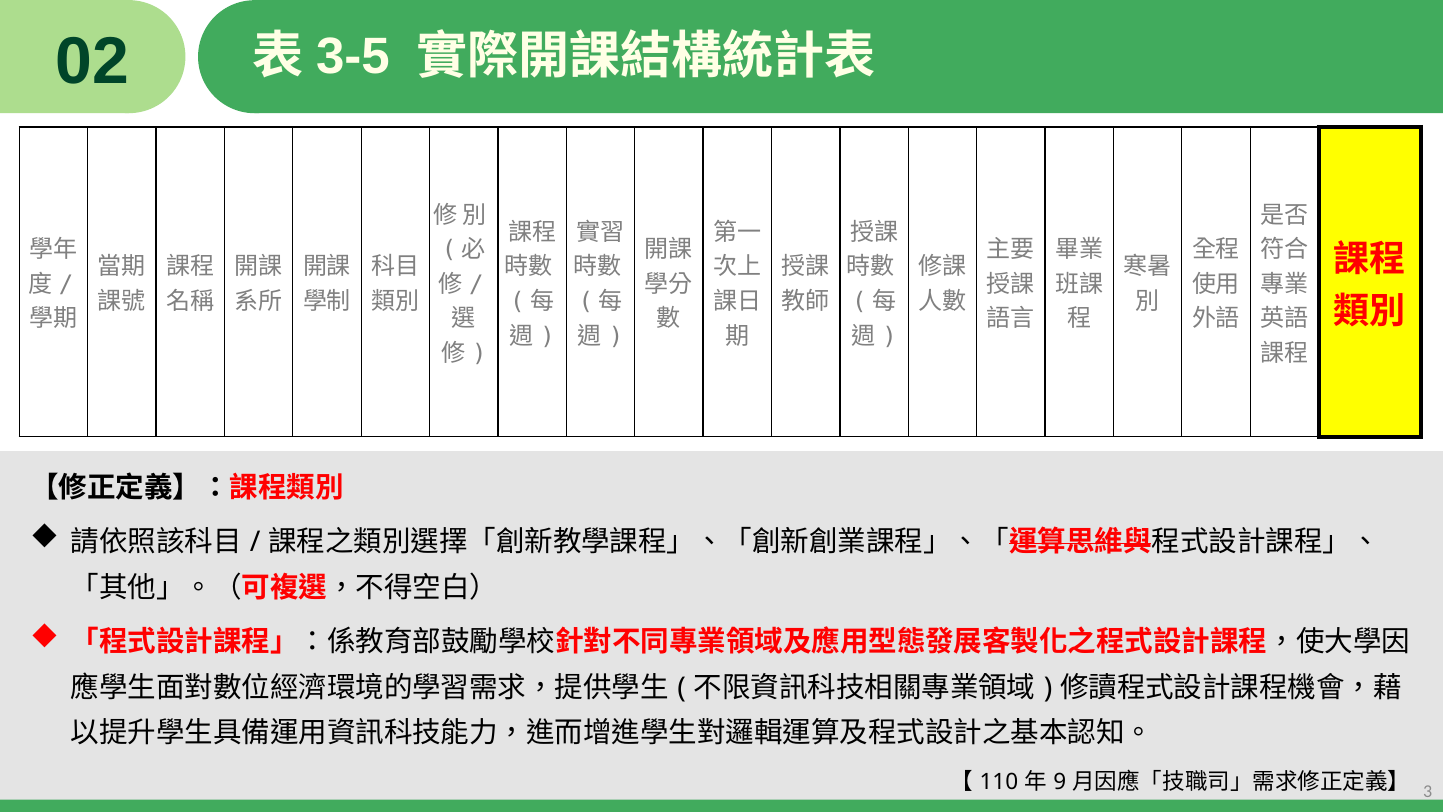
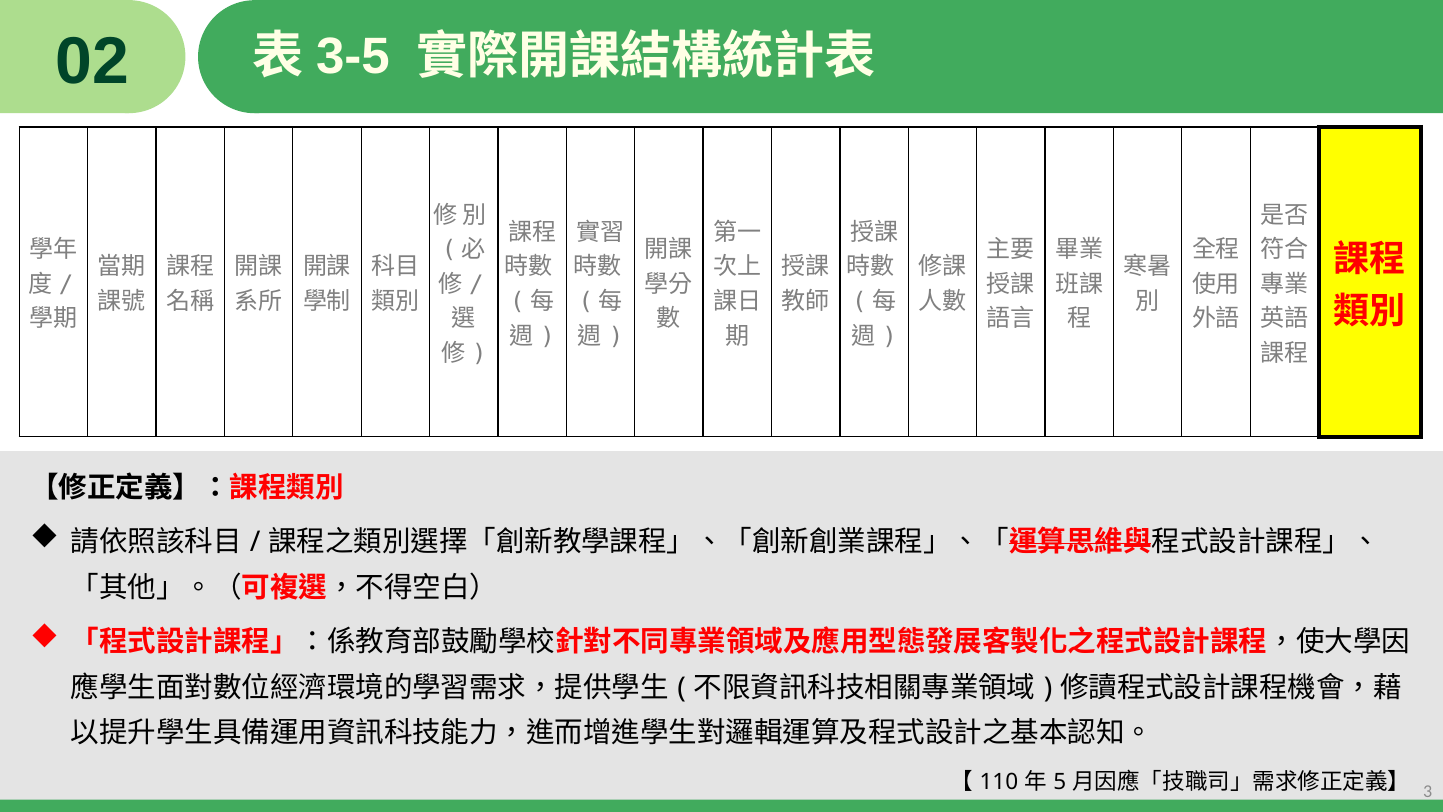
9: 9 -> 5 (1060, 782)
